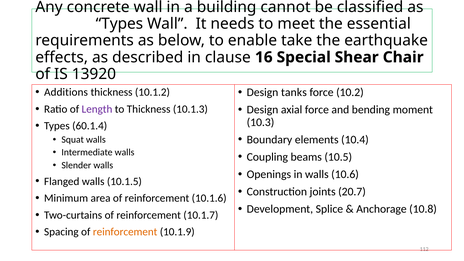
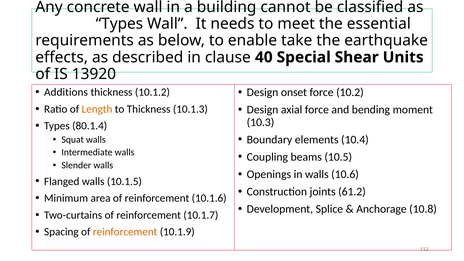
16: 16 -> 40 (264, 57)
Chair: Chair -> Units (403, 57)
tanks: tanks -> onset (294, 92)
Length colour: purple -> orange (97, 109)
60.1.4: 60.1.4 -> 80.1.4 (90, 126)
20.7: 20.7 -> 61.2 (352, 192)
